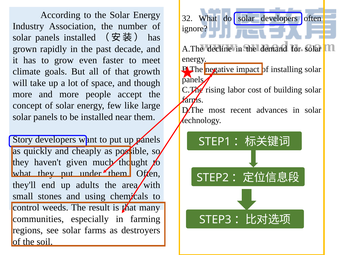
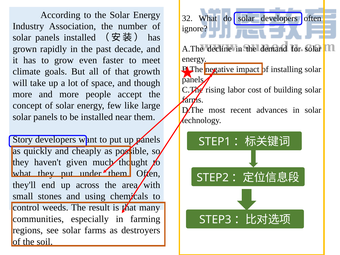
adults: adults -> across (88, 185)
